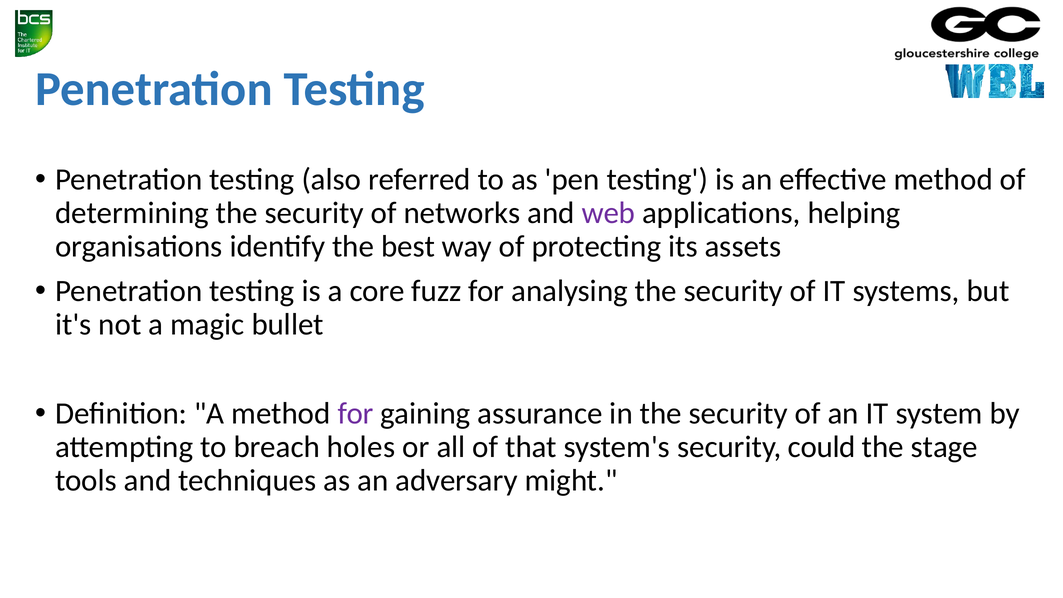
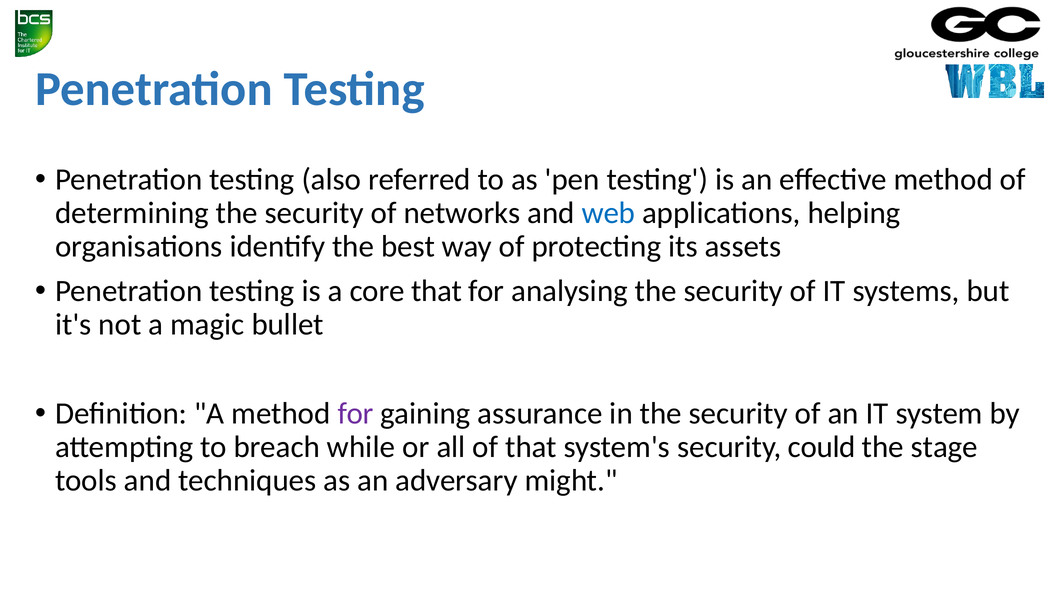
web colour: purple -> blue (608, 213)
core fuzz: fuzz -> that (437, 291)
holes: holes -> while (361, 447)
